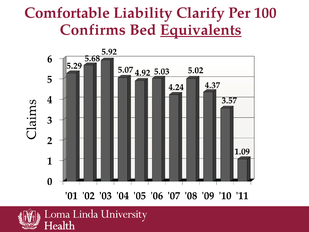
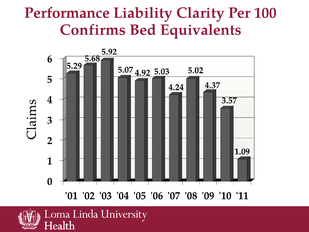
Comfortable: Comfortable -> Performance (67, 13)
Clarify: Clarify -> Clarity (200, 13)
Equivalents underline: present -> none (201, 30)
